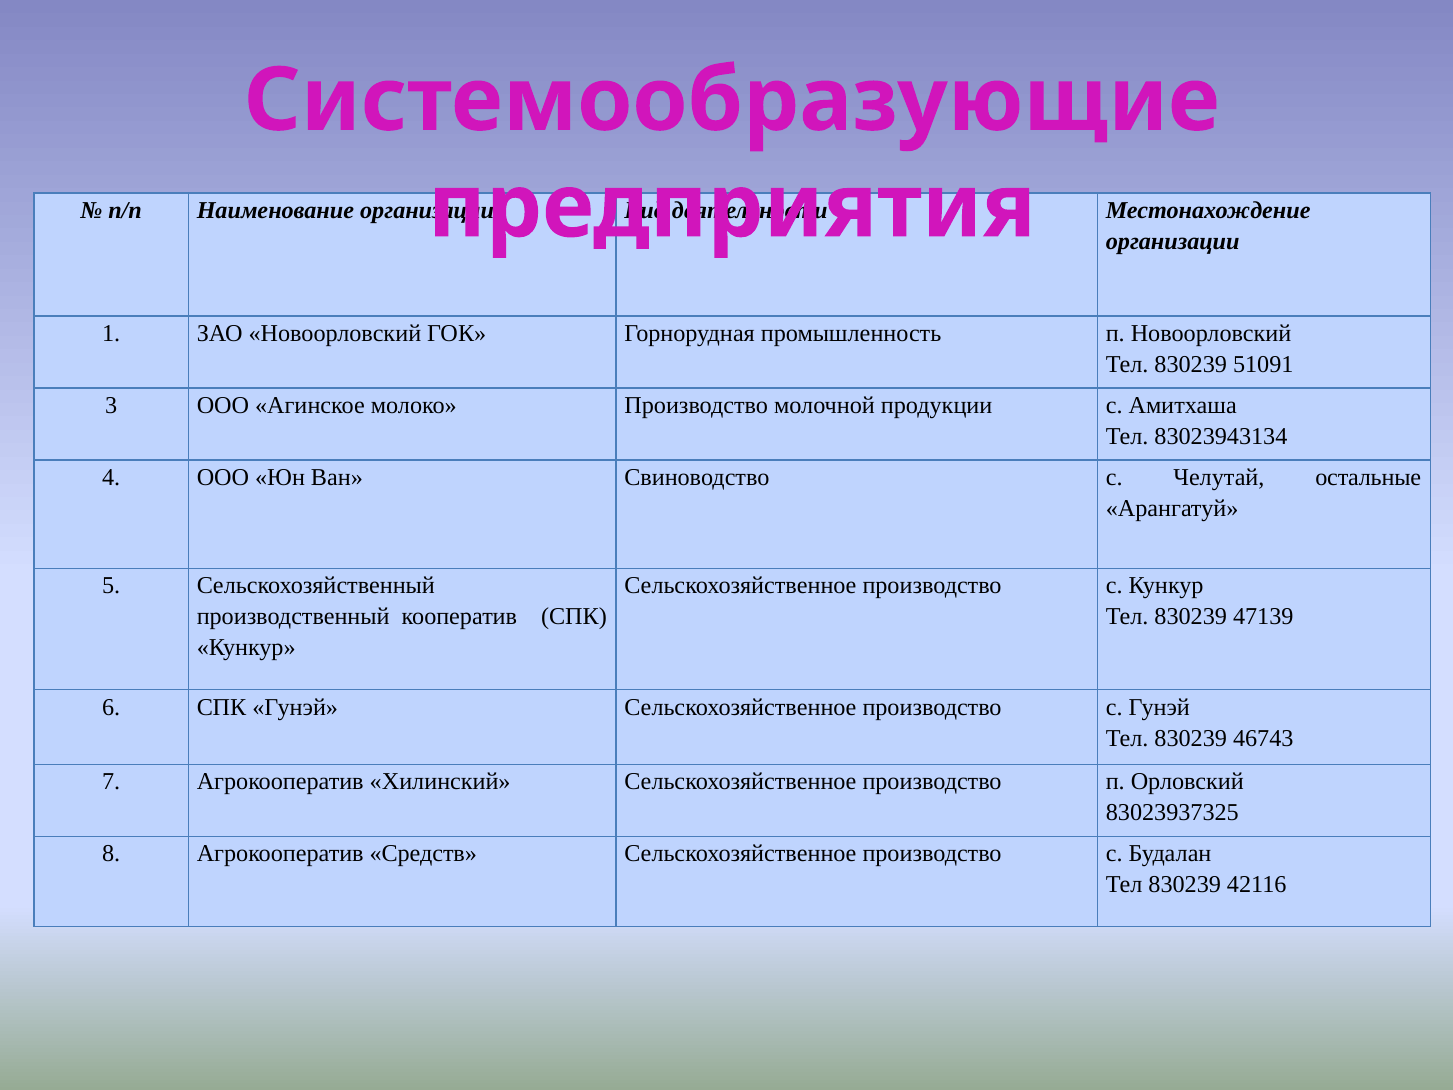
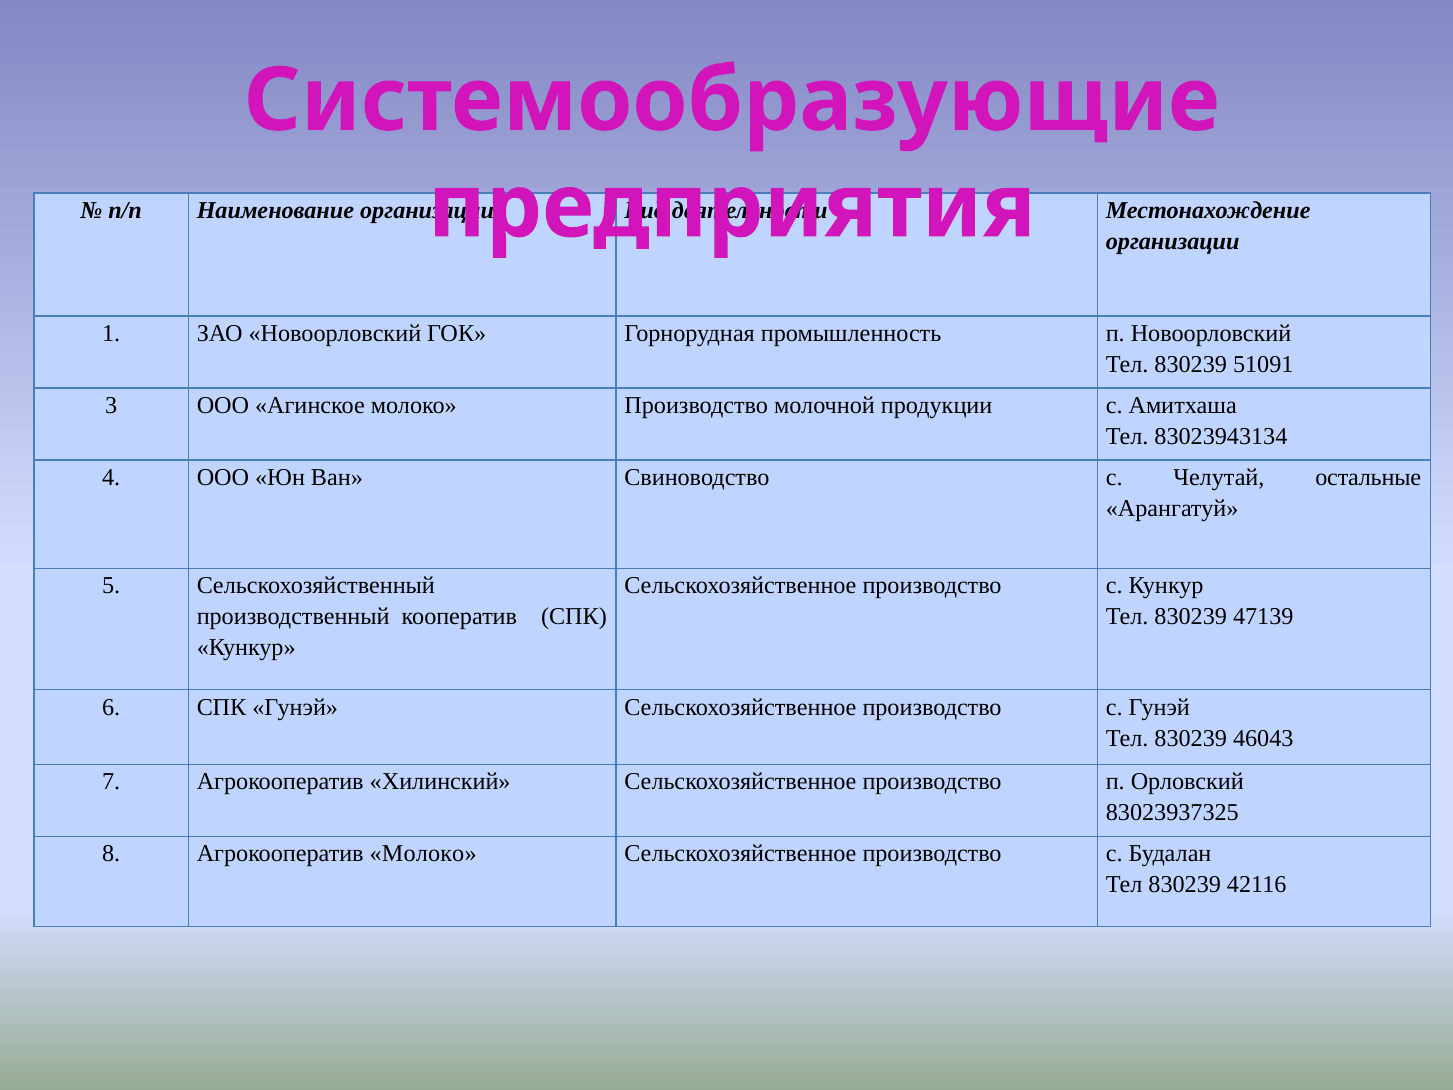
46743: 46743 -> 46043 (1263, 738)
Агрокооператив Средств: Средств -> Молоко (423, 854)
